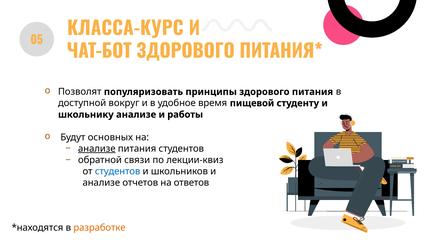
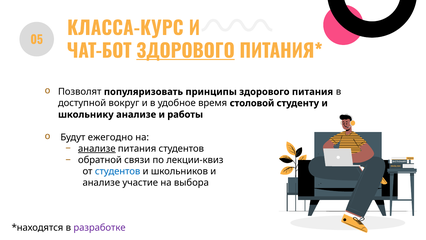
ЗДОРОВОГО underline: none -> present (186, 51)
пищевой: пищевой -> столовой (252, 103)
основных: основных -> ежегодно (110, 137)
отчетов: отчетов -> участие (140, 183)
ответов: ответов -> выбора (191, 183)
разработке colour: orange -> purple (100, 227)
